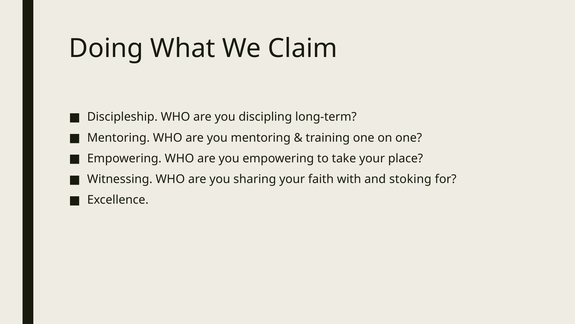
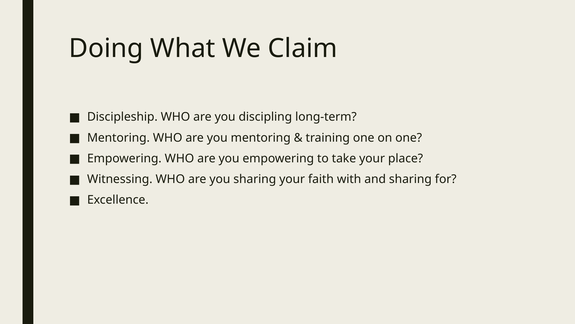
with and stoking: stoking -> sharing (410, 179)
